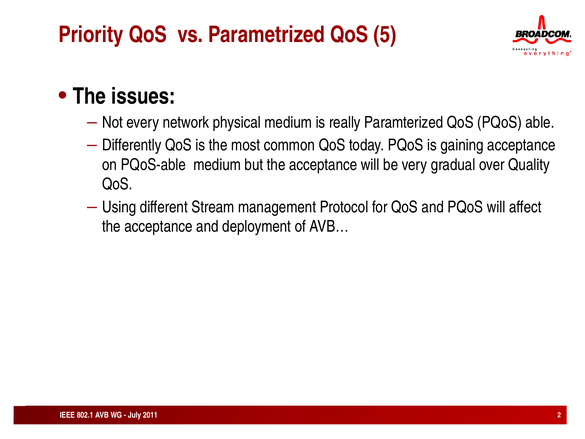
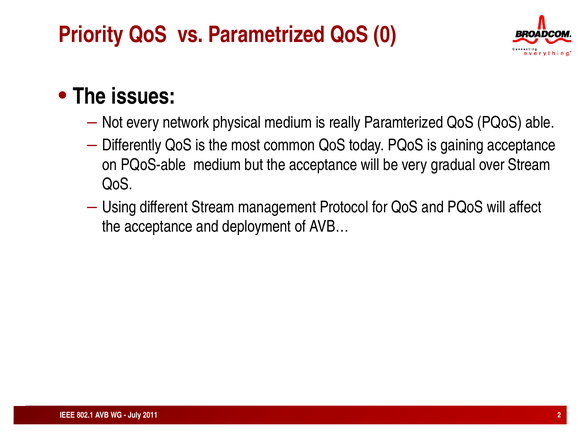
5: 5 -> 0 (385, 35)
over Quality: Quality -> Stream (529, 165)
